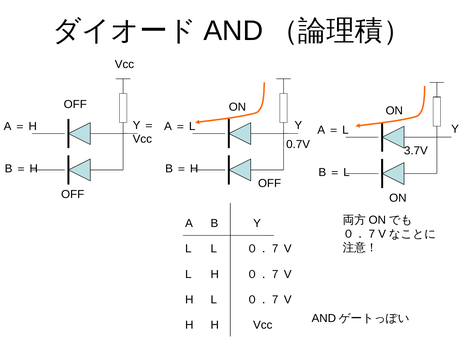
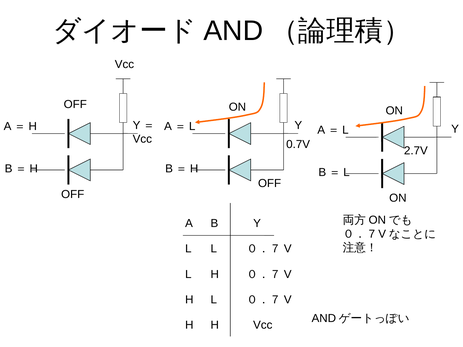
3.7V: 3.7V -> 2.7V (416, 151)
